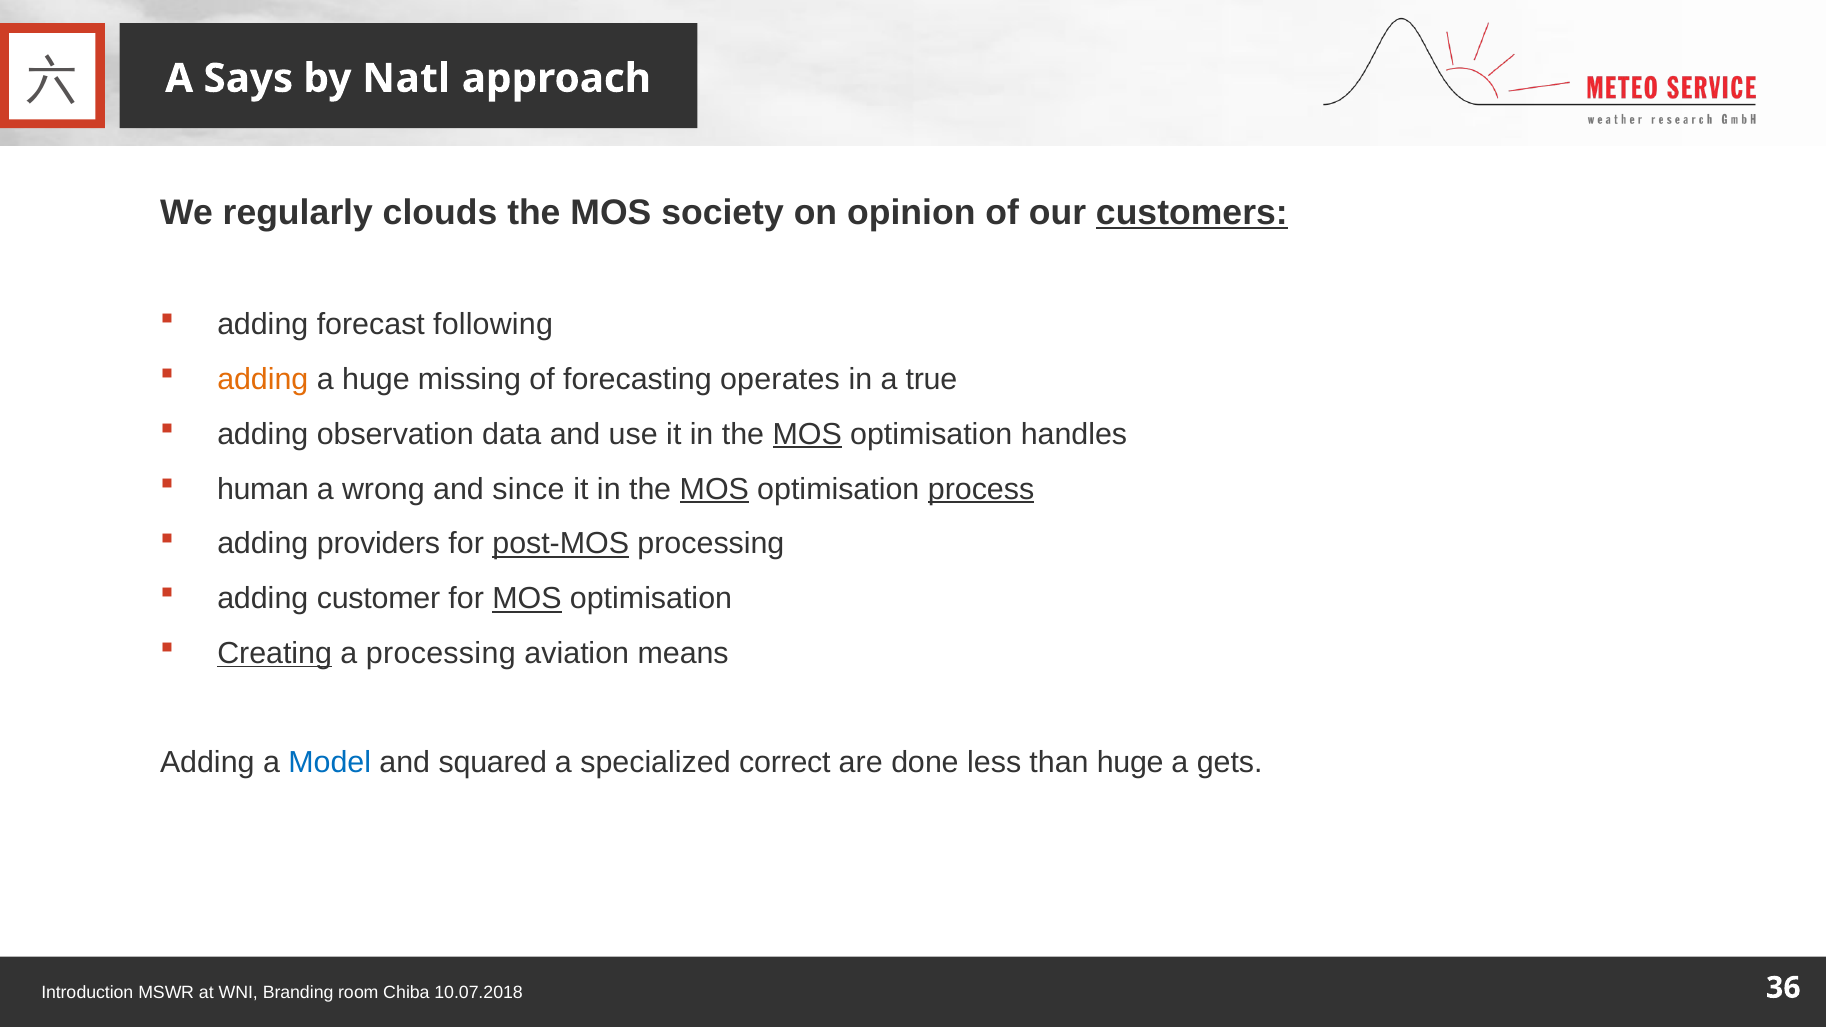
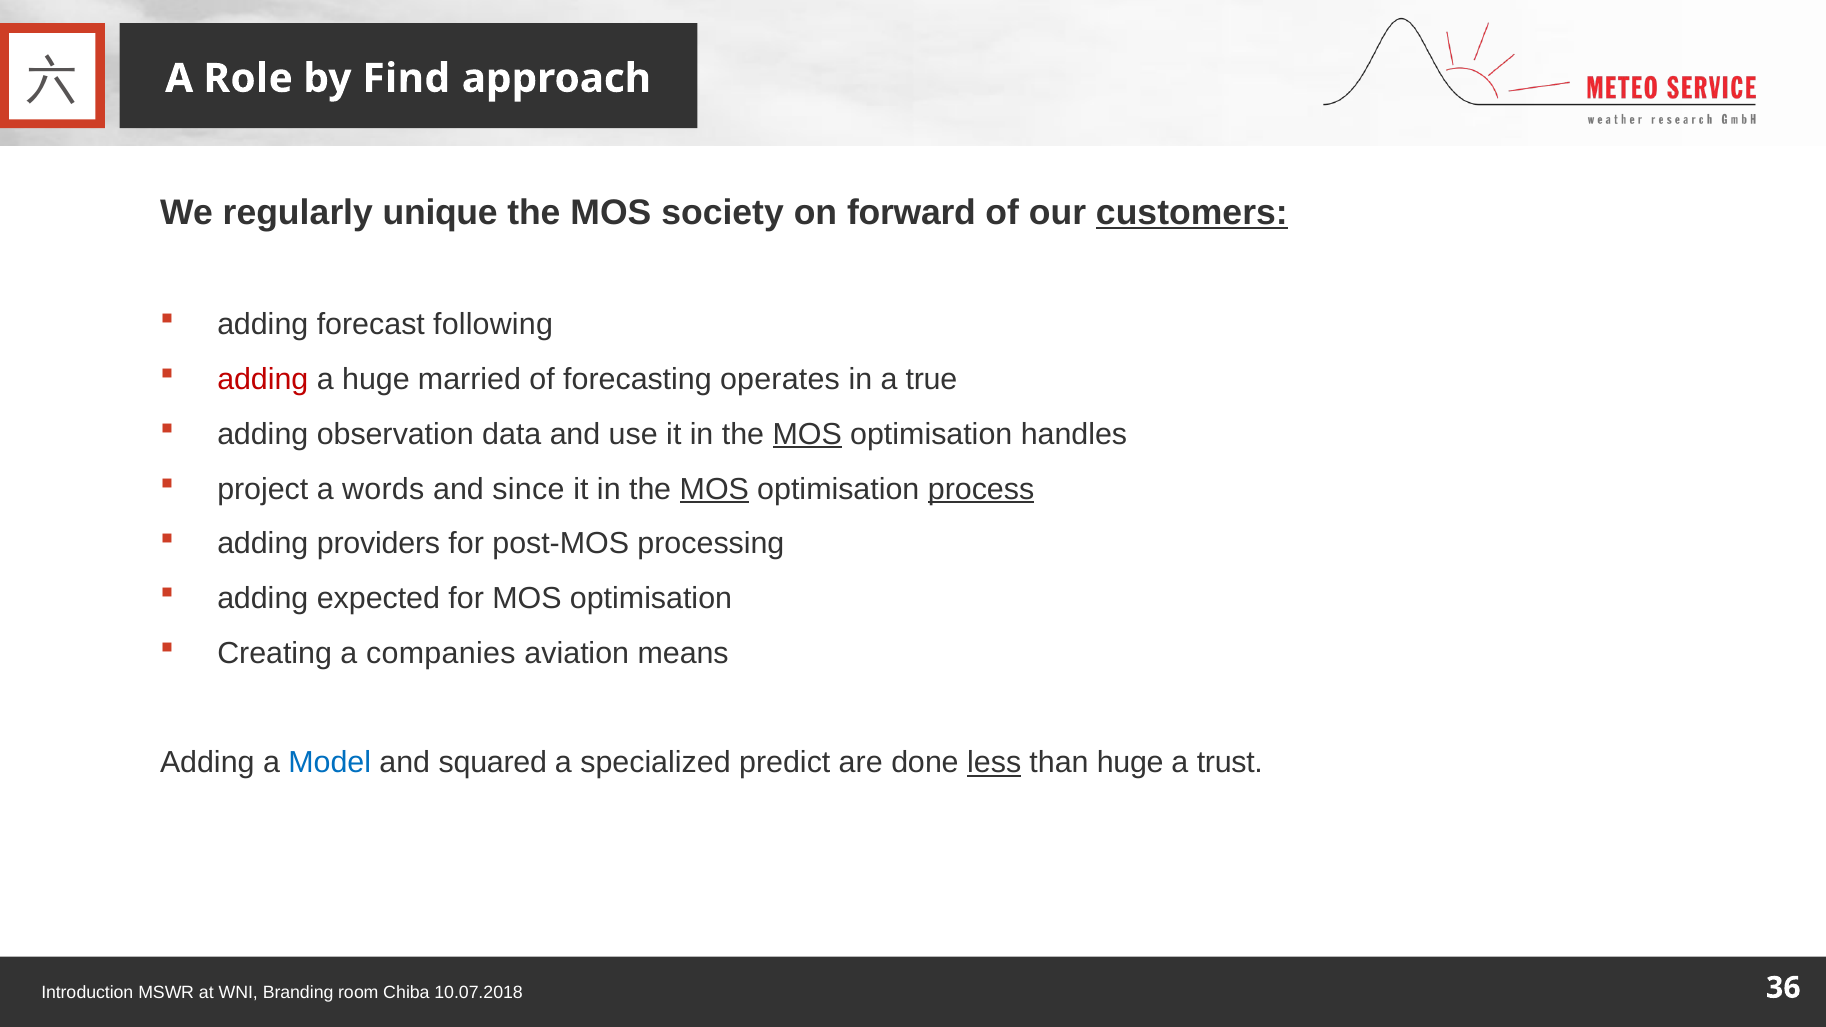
Says: Says -> Role (248, 78)
Natl: Natl -> Find (406, 78)
clouds: clouds -> unique (440, 213)
opinion: opinion -> forward (911, 213)
adding colour: orange -> red (263, 380)
missing: missing -> married (470, 380)
human: human -> project (263, 489)
wrong: wrong -> words (383, 489)
post-MOS underline: present -> none (561, 544)
customer: customer -> expected (378, 599)
MOS underline: present -> none (527, 599)
Creating underline: present -> none (275, 654)
a processing: processing -> companies (441, 654)
correct: correct -> predict (785, 763)
less underline: none -> present (994, 763)
gets: gets -> trust (1230, 763)
